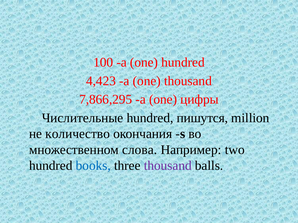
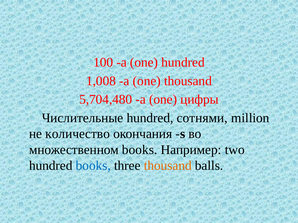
4,423: 4,423 -> 1,008 (101, 81)
7,866,295: 7,866,295 -> 5,704,480 (106, 100)
пишутся: пишутся -> сотнями (202, 118)
множественном слова: слова -> books (140, 150)
thousand colour: purple -> orange (168, 166)
